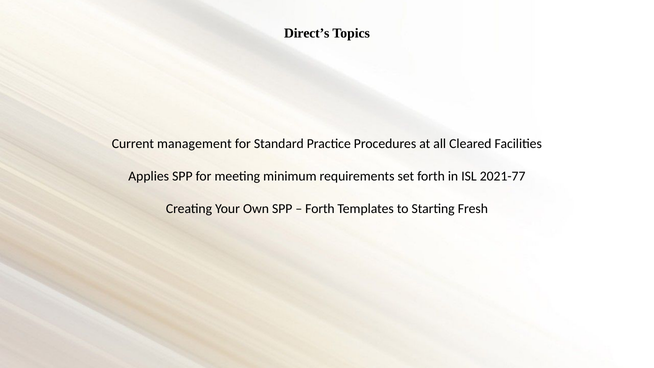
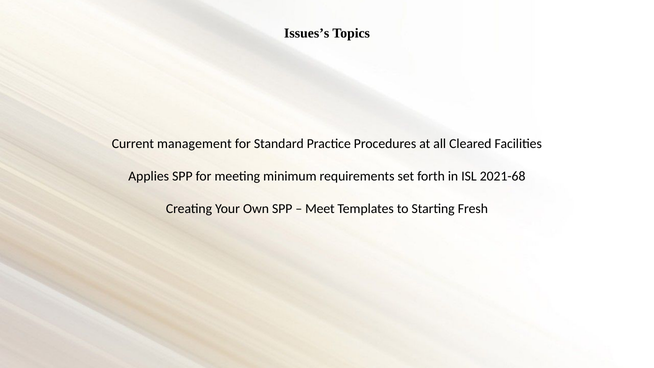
Direct’s: Direct’s -> Issues’s (307, 33)
2021-77: 2021-77 -> 2021-68 (503, 176)
Forth: Forth -> Meet (320, 209)
